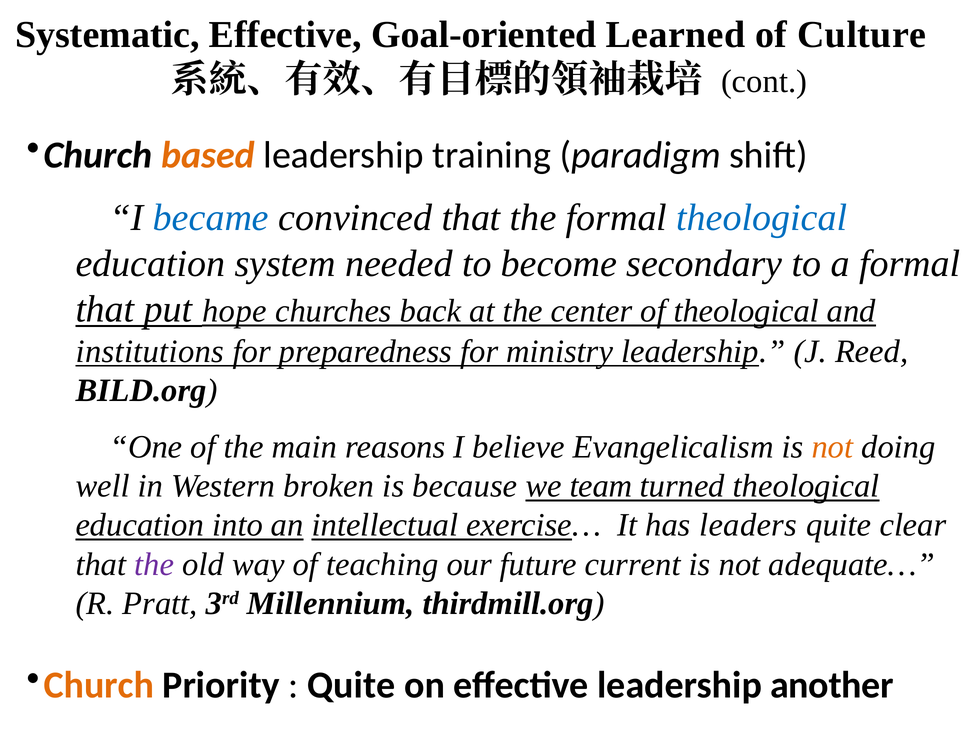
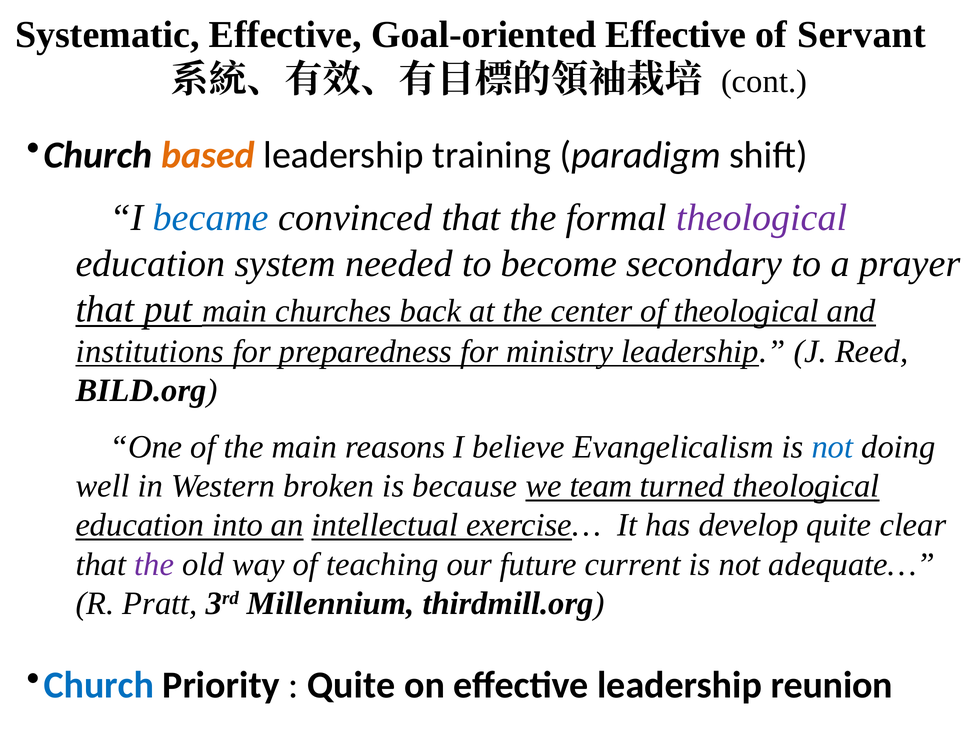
Goal-oriented Learned: Learned -> Effective (676, 34)
Culture: Culture -> Servant (862, 34)
theological colour: blue -> purple (762, 218)
a formal: formal -> prayer (910, 263)
put hope: hope -> main (235, 311)
not colour: orange -> blue (832, 447)
leaders: leaders -> develop (748, 525)
Church colour: orange -> blue (99, 685)
another: another -> reunion (832, 685)
